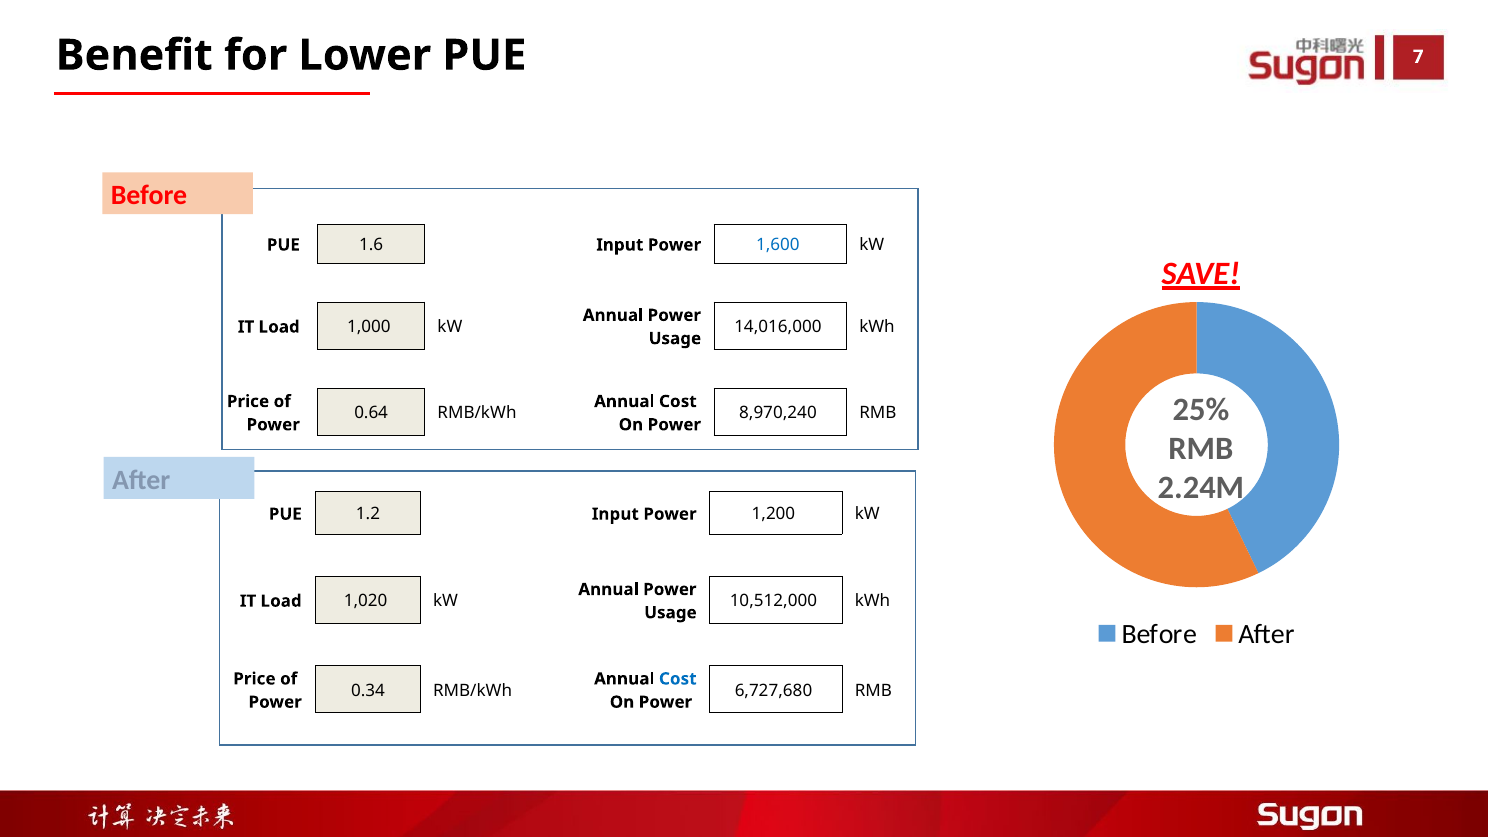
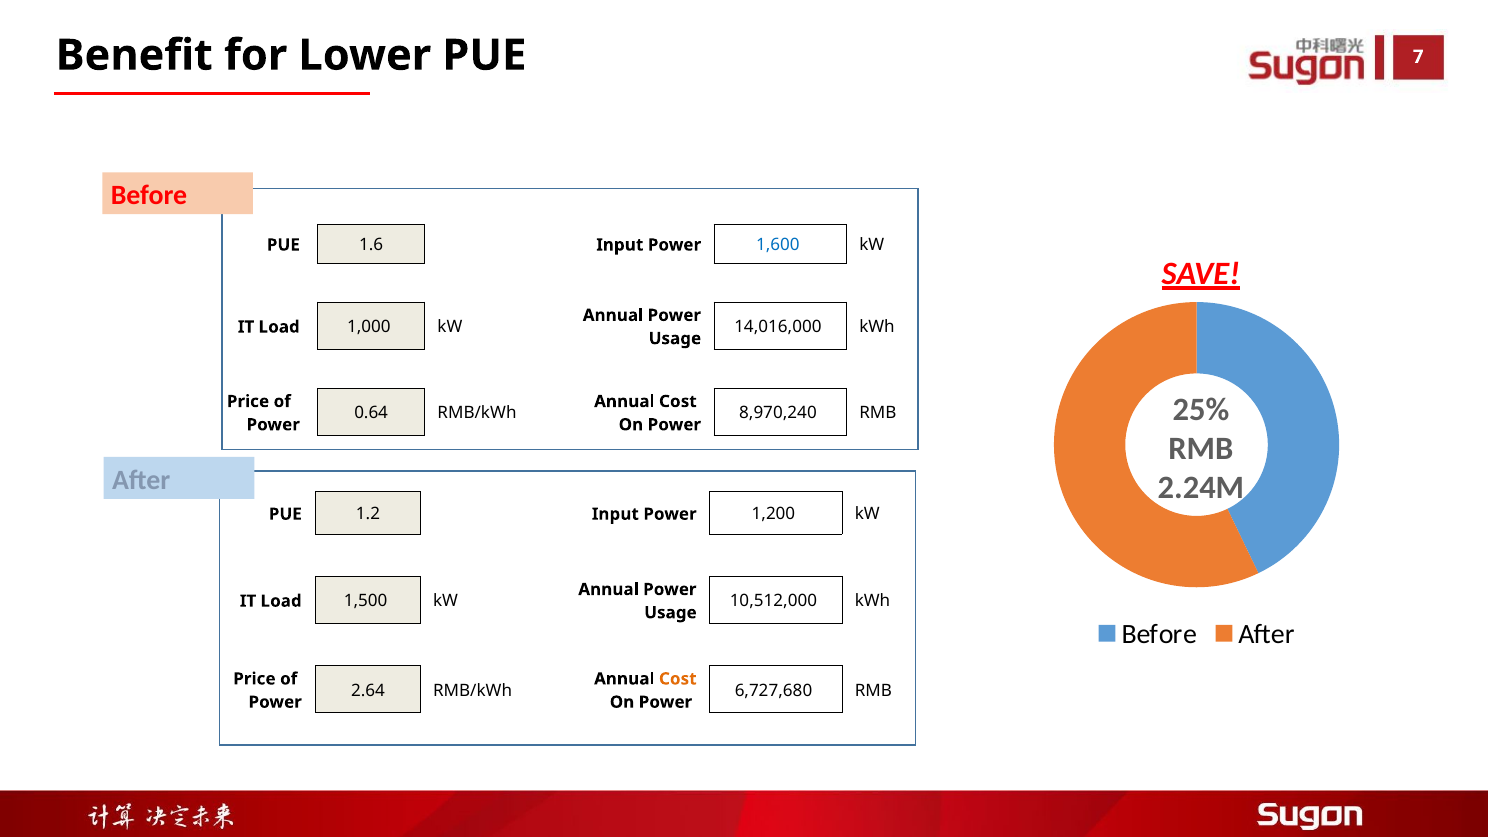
1,020: 1,020 -> 1,500 (366, 601)
Cost colour: blue -> orange (678, 679)
0.34: 0.34 -> 2.64 (368, 691)
